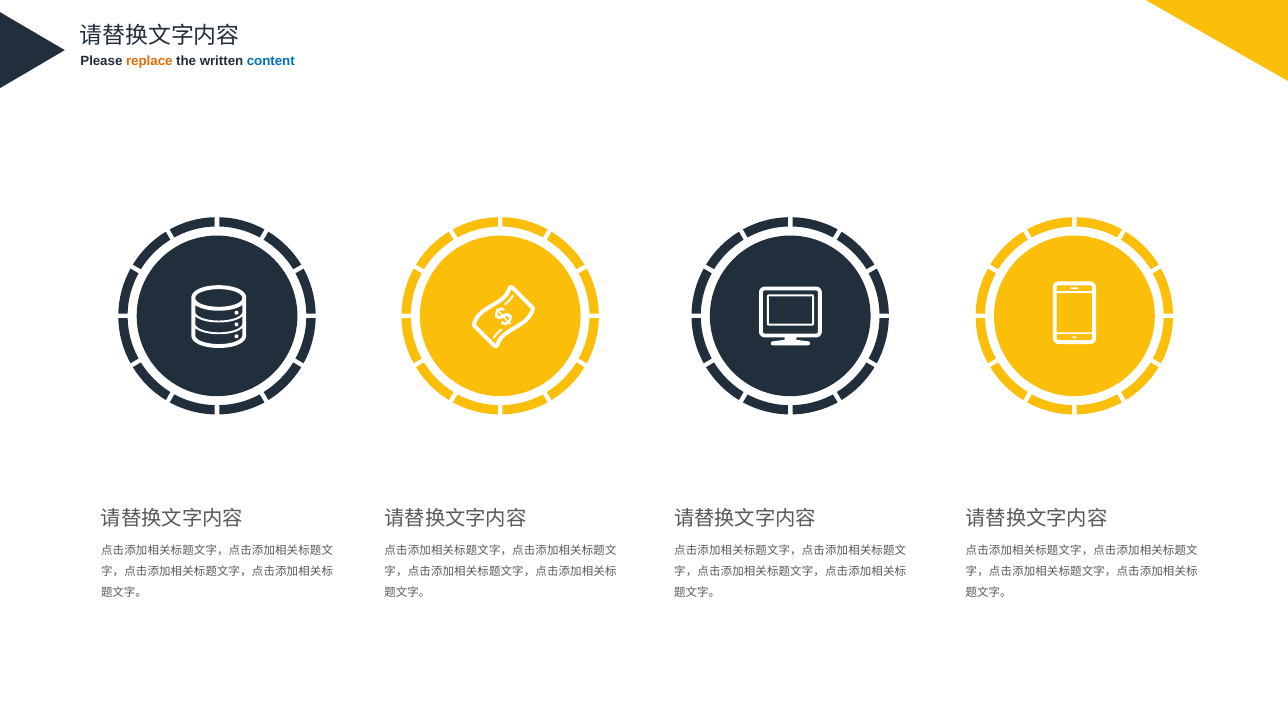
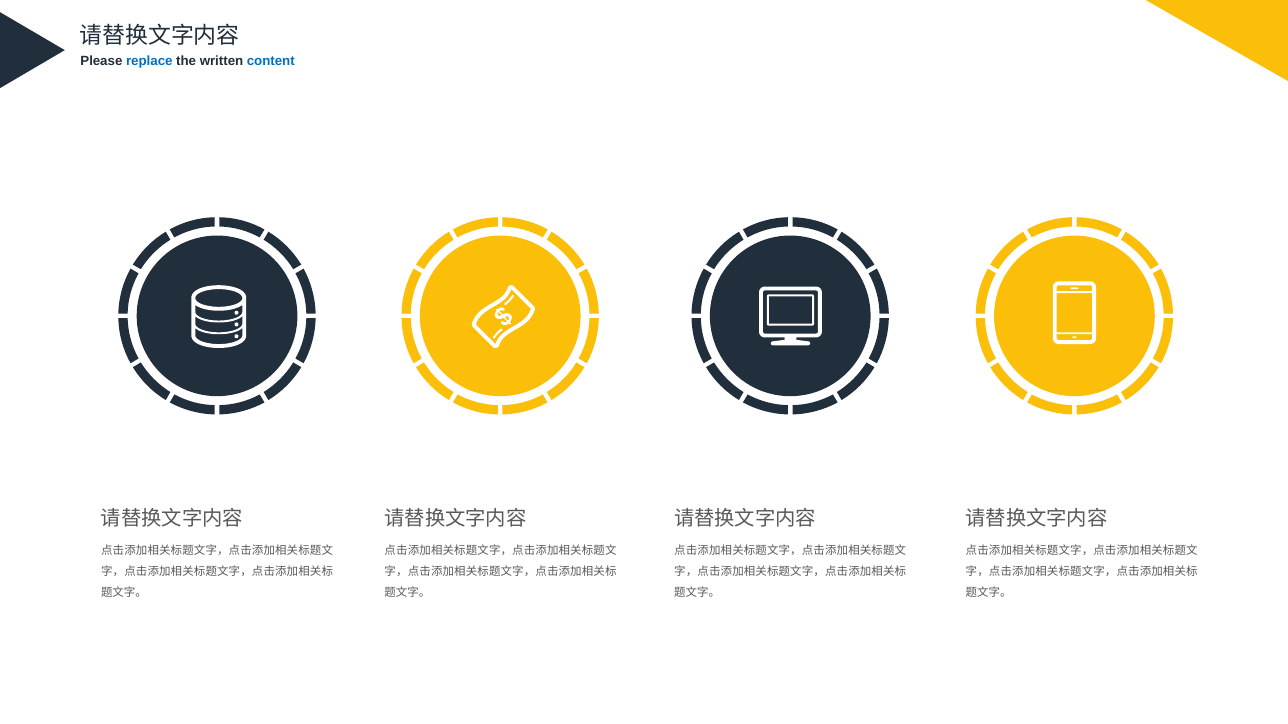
replace colour: orange -> blue (149, 62)
